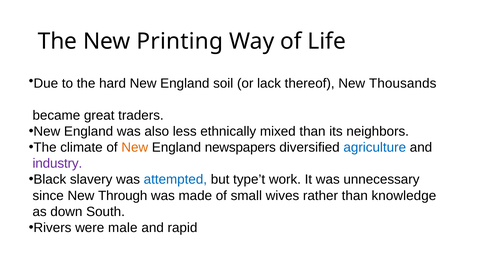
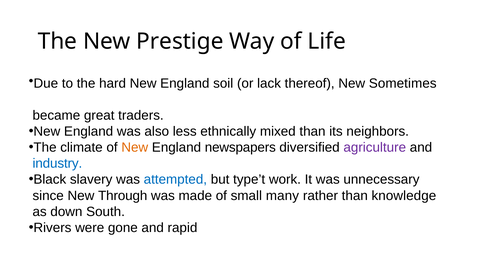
Printing: Printing -> Prestige (180, 42)
Thousands: Thousands -> Sometimes (403, 83)
agriculture colour: blue -> purple (375, 148)
industry colour: purple -> blue (57, 164)
wives: wives -> many (282, 196)
male: male -> gone (123, 228)
